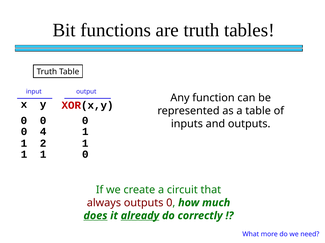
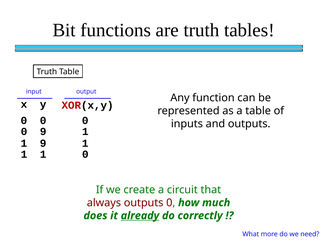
0 4: 4 -> 9 (43, 132)
1 2: 2 -> 9 (43, 144)
does underline: present -> none (95, 216)
